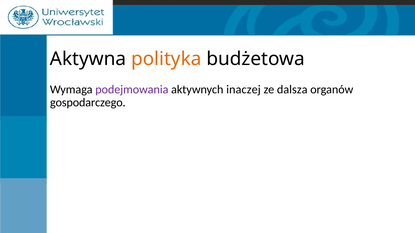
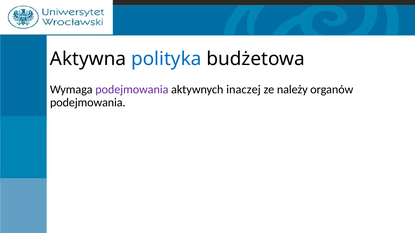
polityka colour: orange -> blue (166, 59)
dalsza: dalsza -> należy (292, 90)
gospodarczego: gospodarczego -> podejmowania (88, 103)
